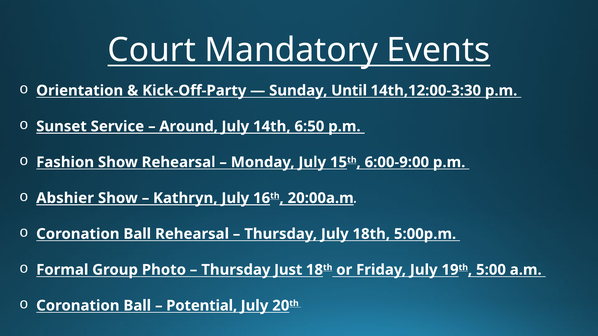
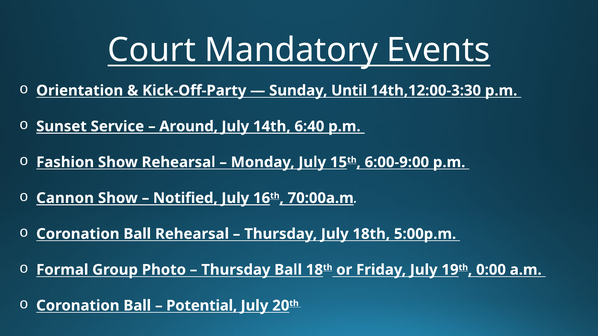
6:50: 6:50 -> 6:40 (309, 127)
Abshier: Abshier -> Cannon (65, 198)
Kathryn: Kathryn -> Notified (185, 198)
20:00a.m: 20:00a.m -> 70:00a.m (321, 198)
Thursday Just: Just -> Ball (288, 270)
5:00: 5:00 -> 0:00 (491, 270)
